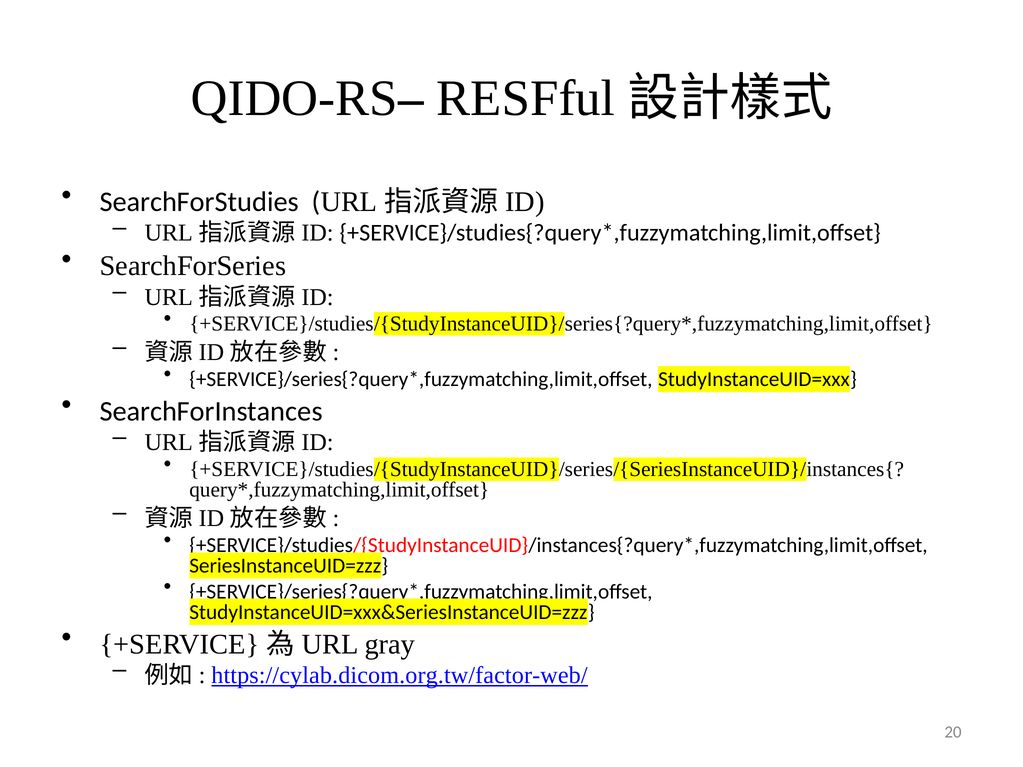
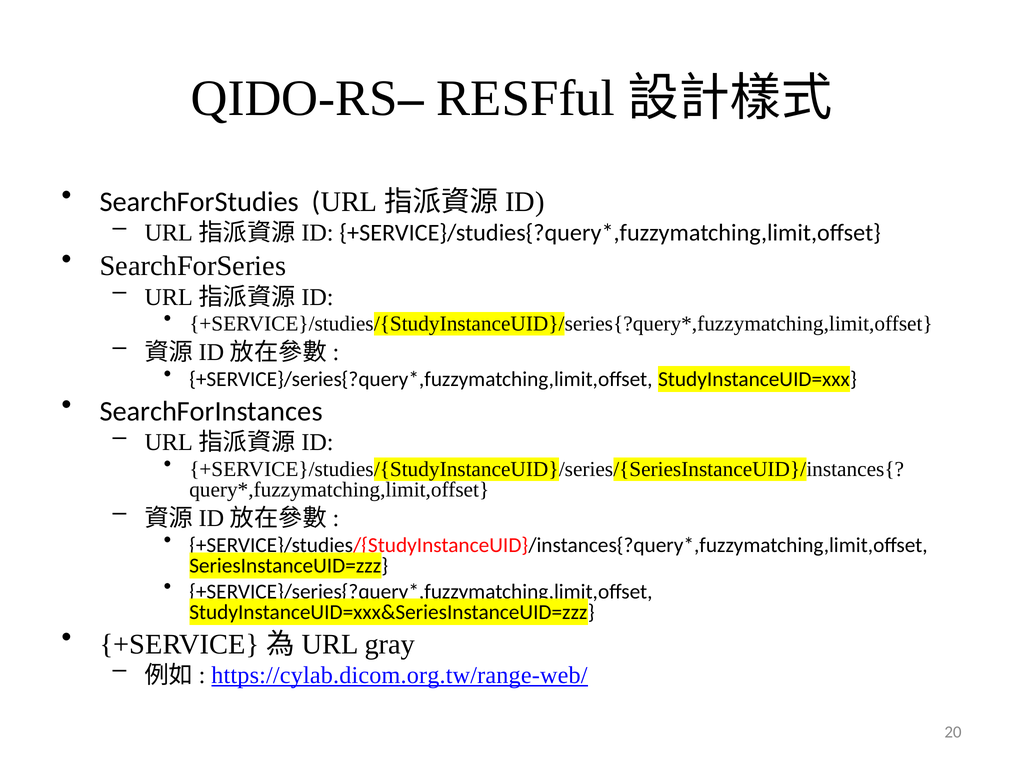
https://cylab.dicom.org.tw/factor-web/: https://cylab.dicom.org.tw/factor-web/ -> https://cylab.dicom.org.tw/range-web/ (399, 675)
